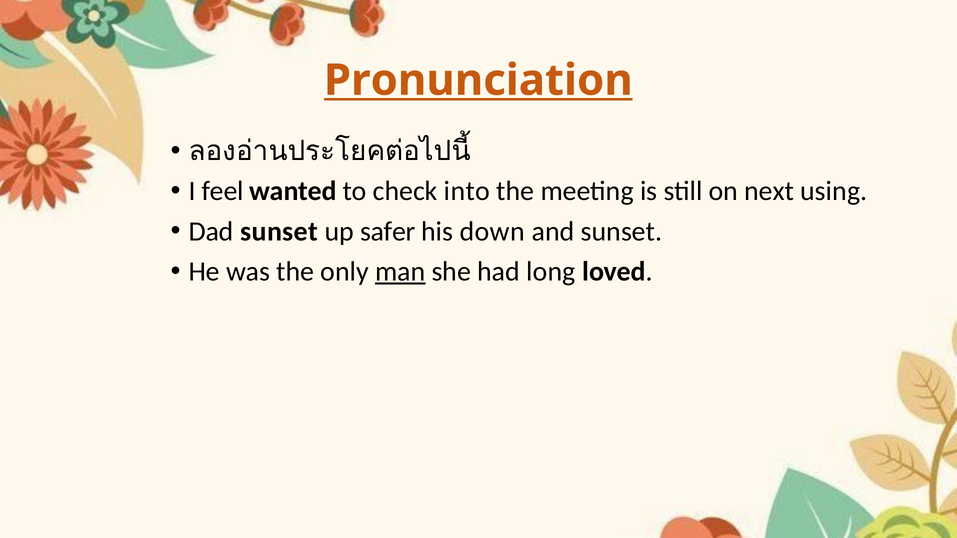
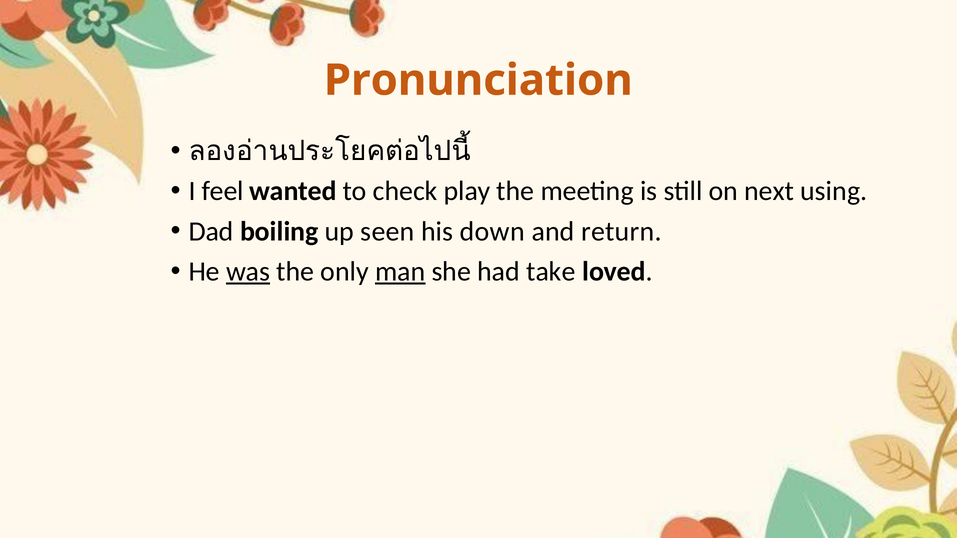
Pronunciation underline: present -> none (478, 80)
into: into -> play (467, 191)
Dad sunset: sunset -> boiling (279, 231)
safer: safer -> seen (387, 231)
and sunset: sunset -> return (621, 231)
was underline: none -> present (248, 272)
long: long -> take (551, 272)
